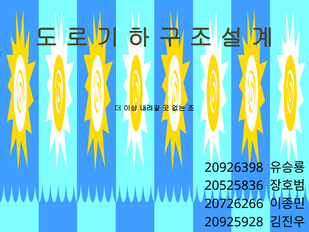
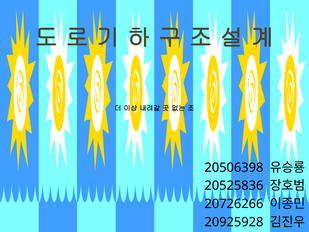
20926398: 20926398 -> 20506398 (234, 167)
